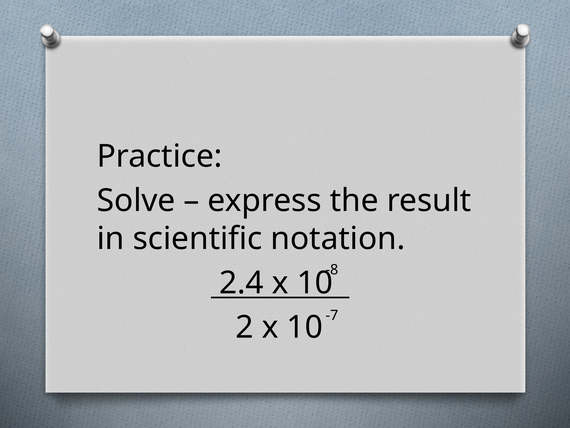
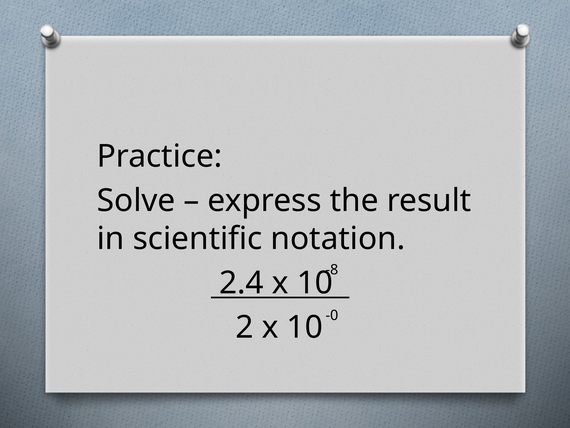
-7: -7 -> -0 (332, 315)
